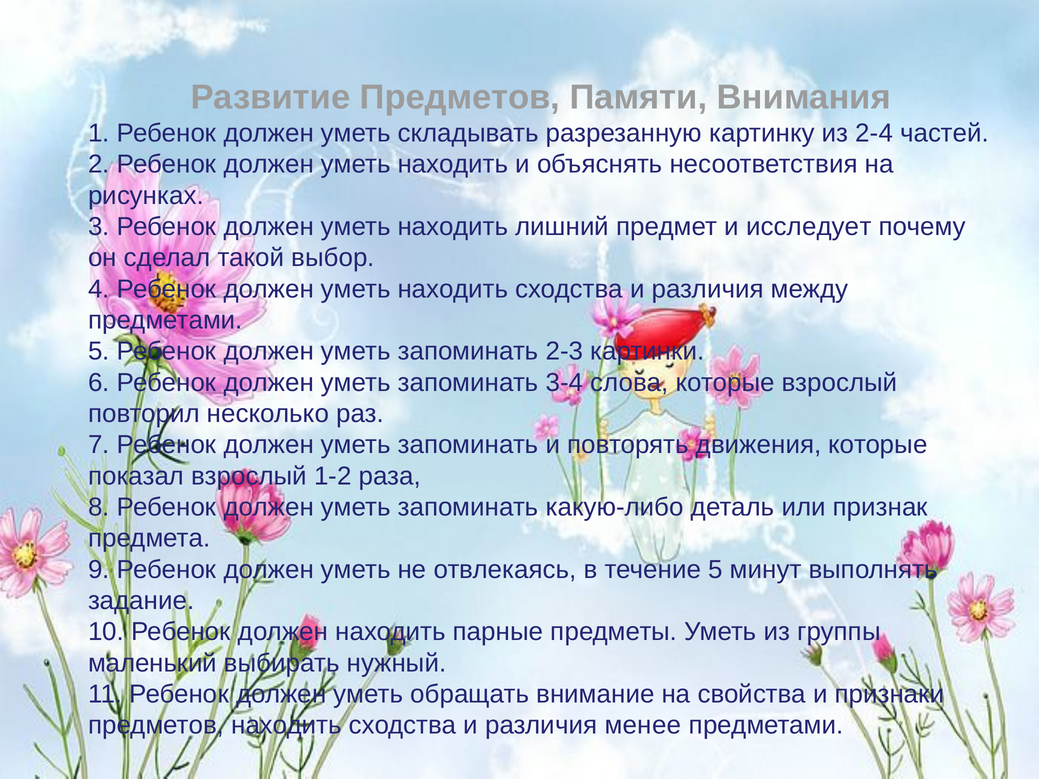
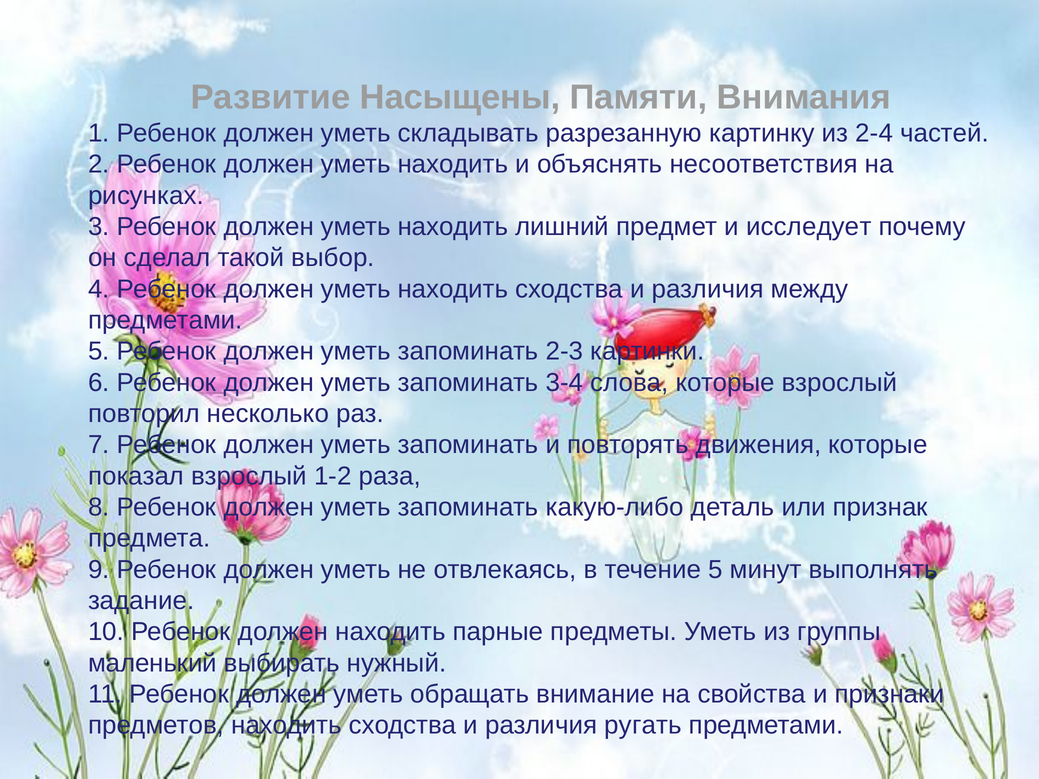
Развитие Предметов: Предметов -> Насыщены (460, 98)
менее: менее -> ругать (643, 726)
